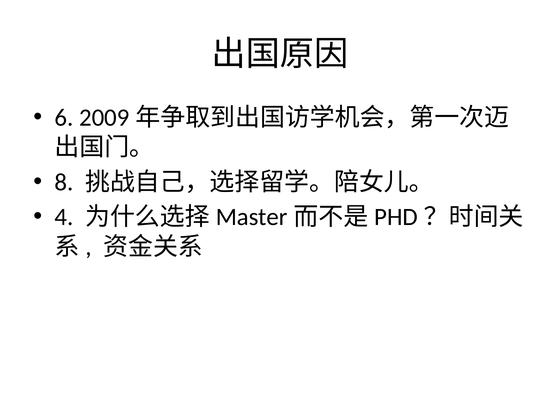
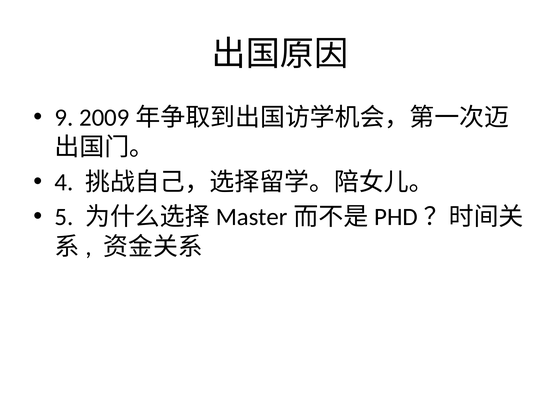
6: 6 -> 9 (64, 117)
8: 8 -> 4 (64, 182)
4: 4 -> 5 (64, 217)
